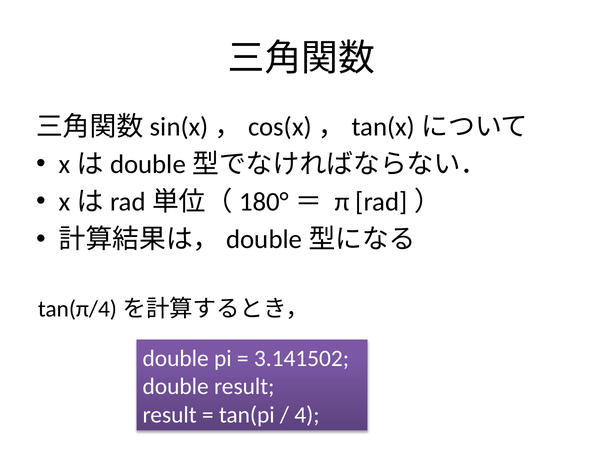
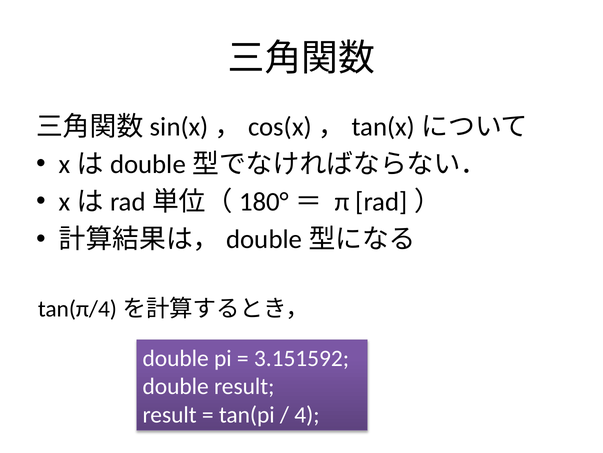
3.141502: 3.141502 -> 3.151592 (301, 358)
